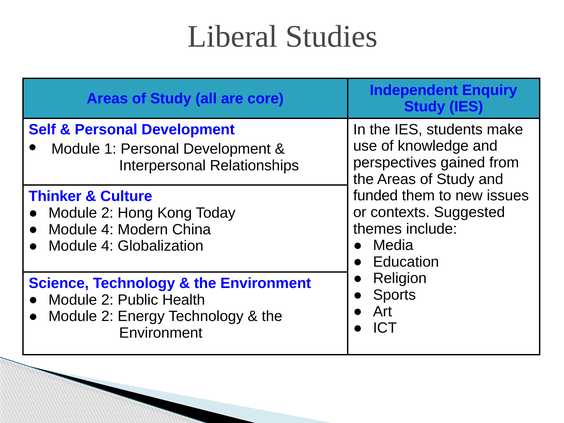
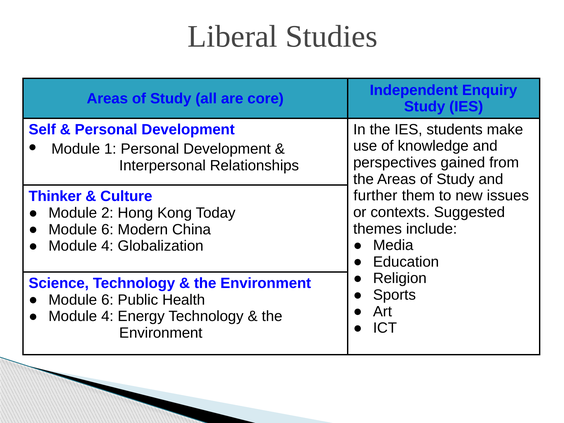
funded: funded -> further (375, 196)
4: 4 -> 6 (107, 229)
2: 2 -> 6 (107, 300)
2: 2 -> 4 (107, 316)
